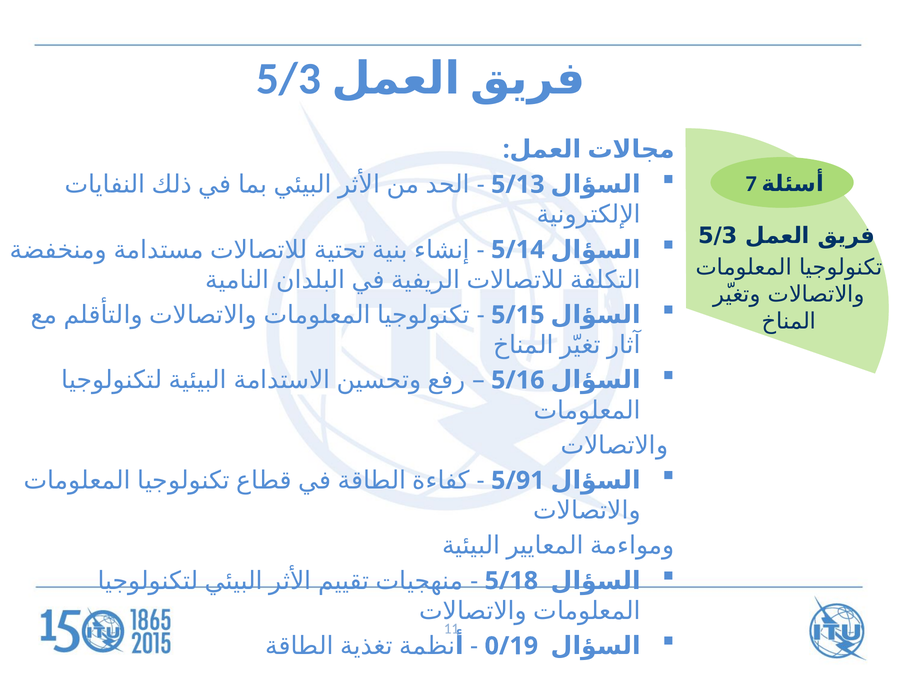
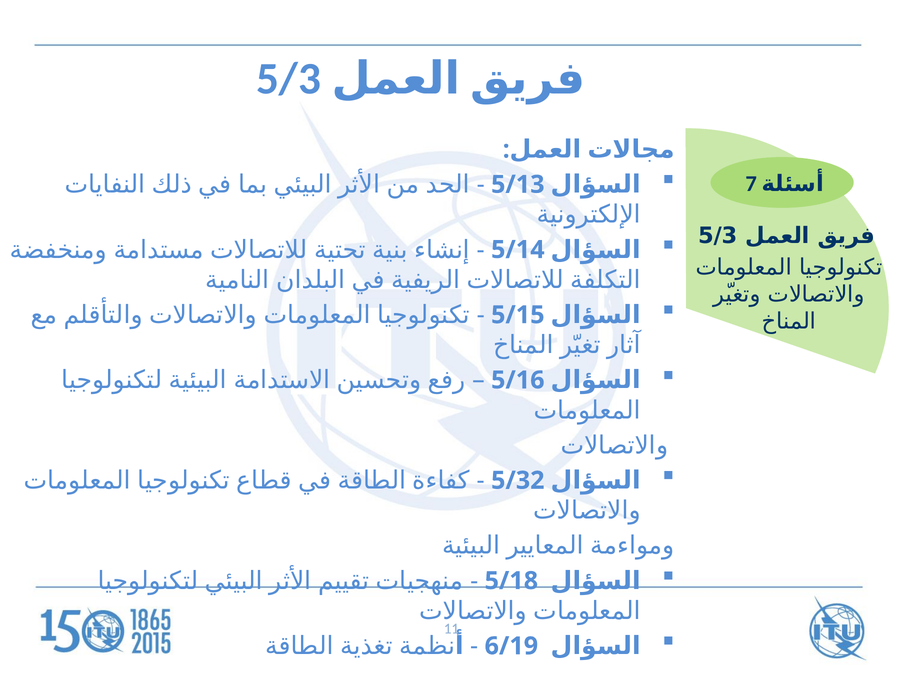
5/91: 5/91 -> 5/32 (518, 481)
0/19: 0/19 -> 6/19 (511, 646)
